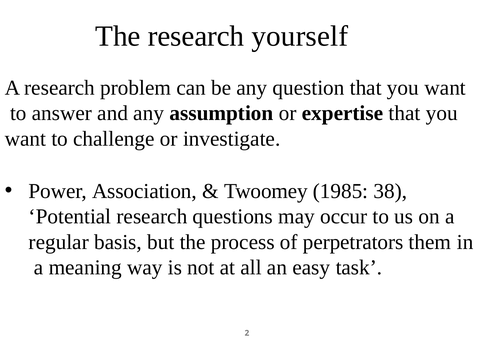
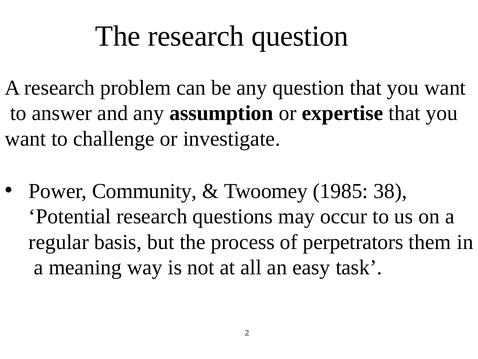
research yourself: yourself -> question (300, 36)
Association: Association -> Community (144, 191)
